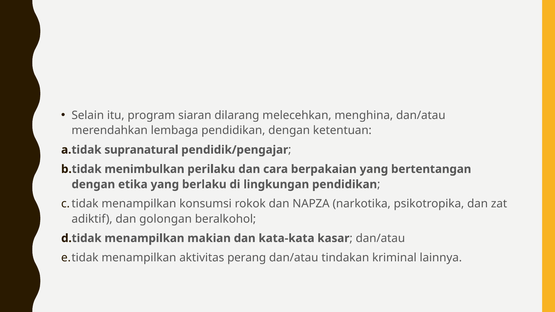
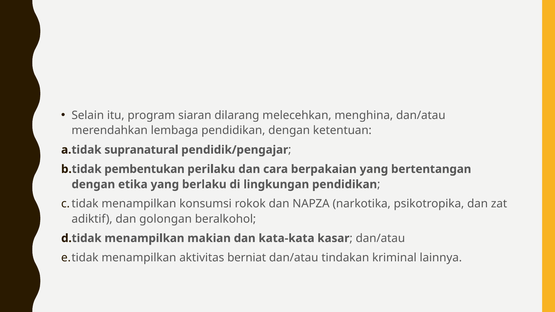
menimbulkan: menimbulkan -> pembentukan (145, 169)
perang: perang -> berniat (247, 258)
